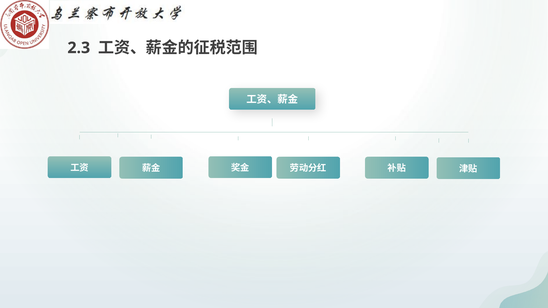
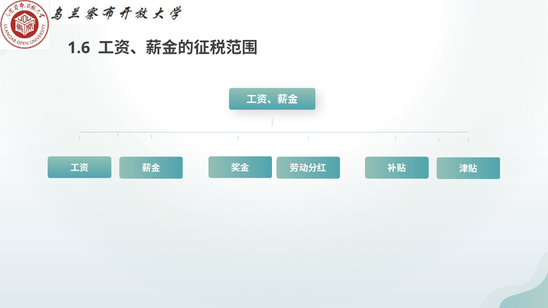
2.3: 2.3 -> 1.6 (79, 48)
